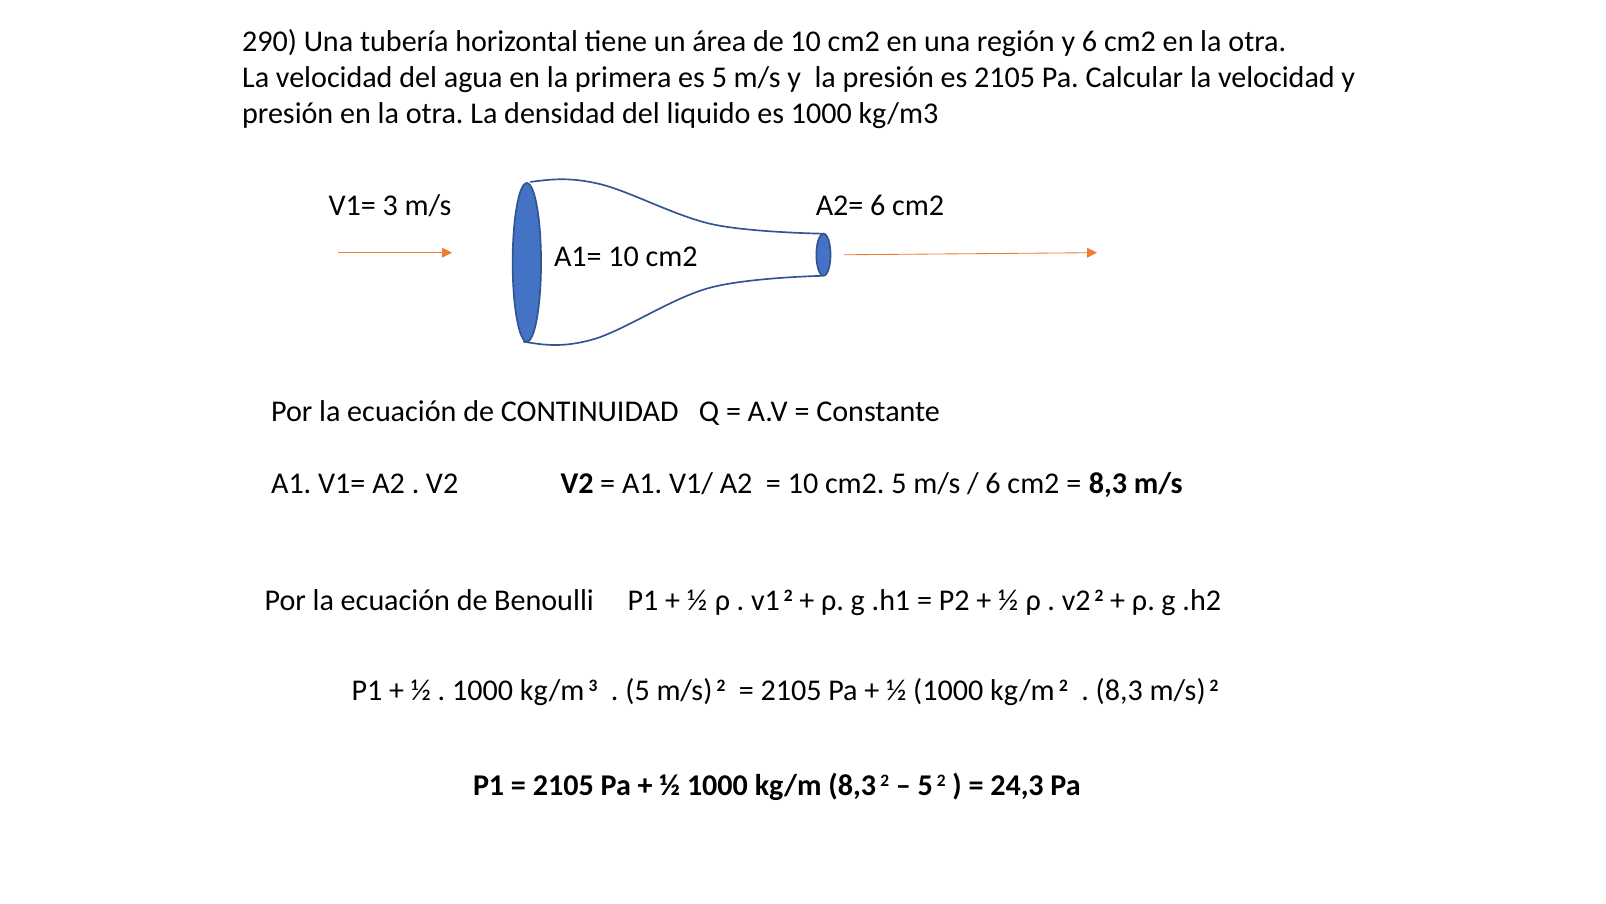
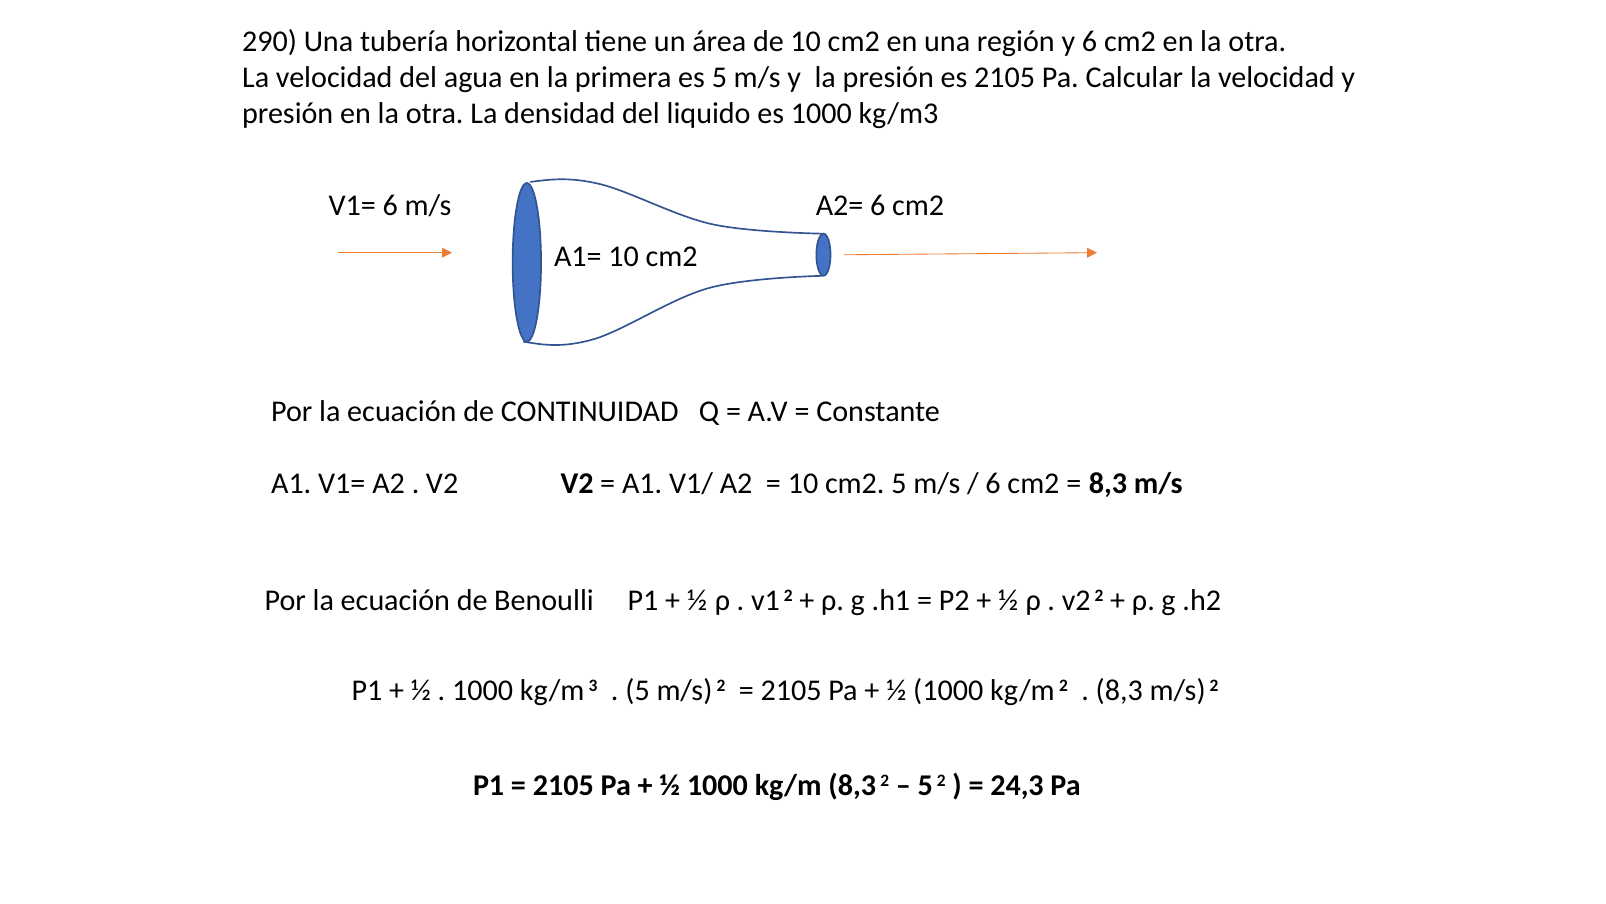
V1= 3: 3 -> 6 (390, 205)
